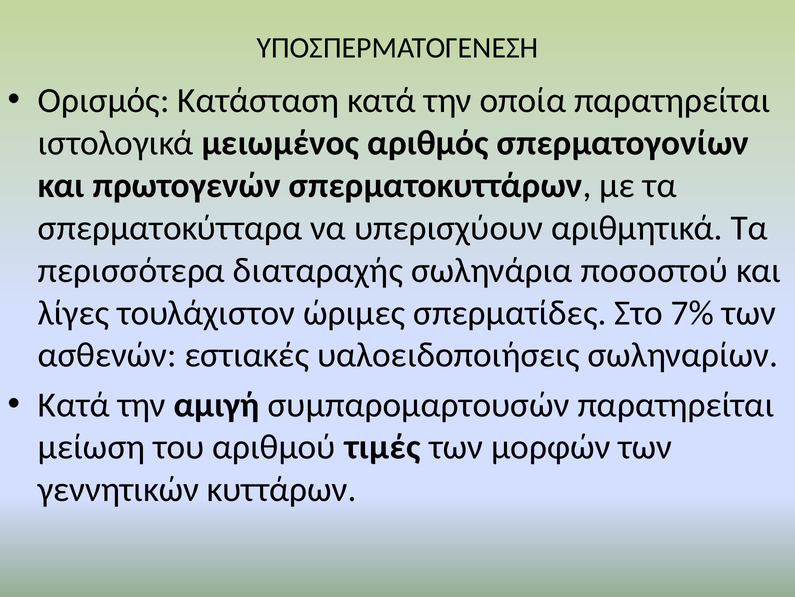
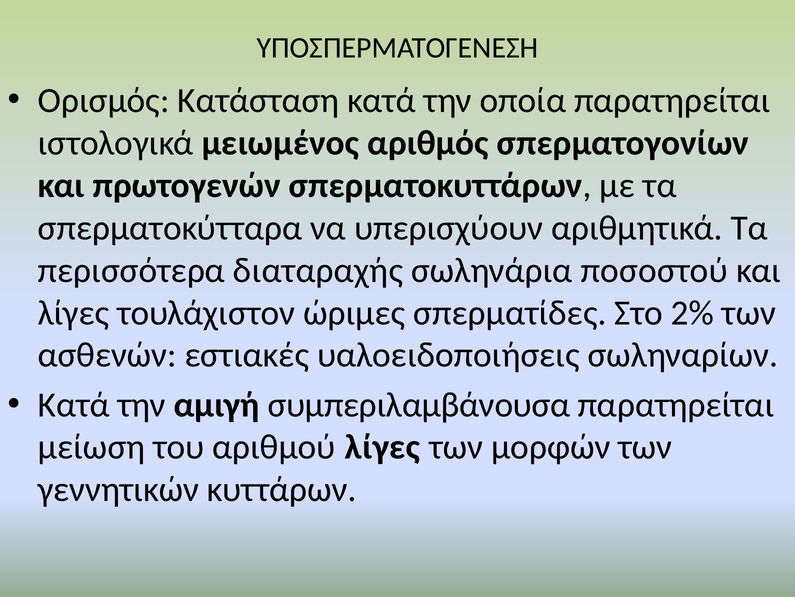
7%: 7% -> 2% (692, 312)
συμπαρομαρτουσών: συμπαρομαρτουσών -> συμπεριλαμβάνουσα (419, 404)
αριθμού τιμές: τιμές -> λίγες (382, 447)
